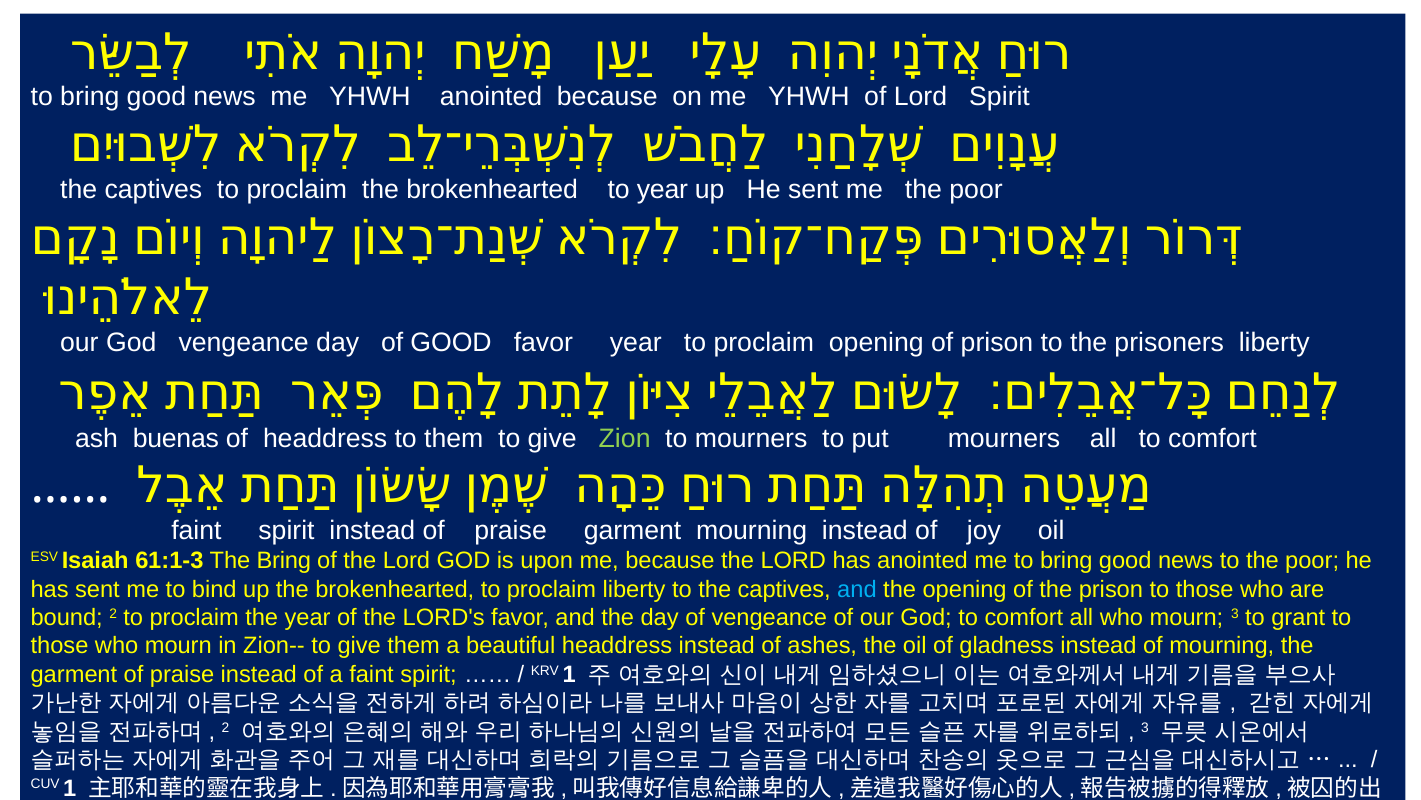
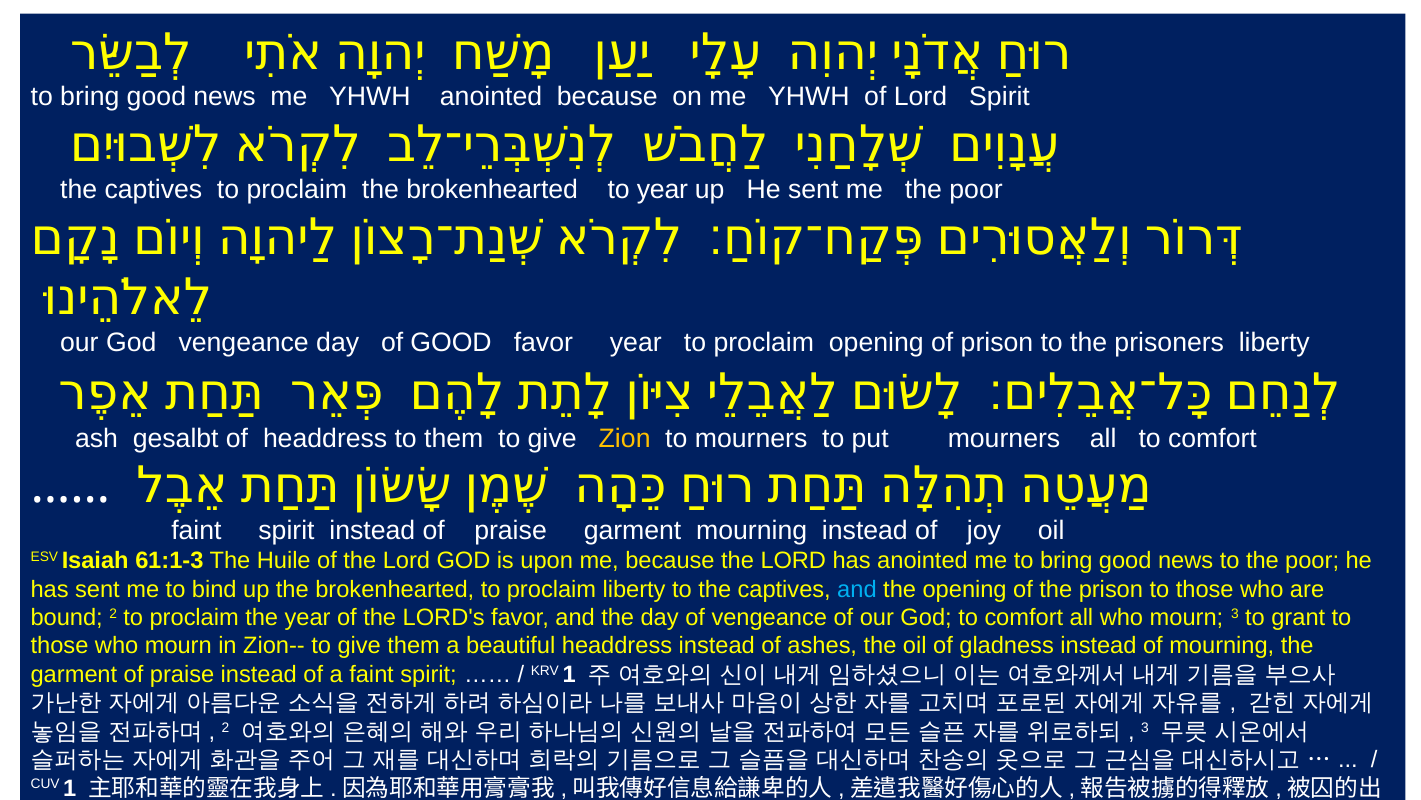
buenas: buenas -> gesalbt (176, 438)
Zion colour: light green -> yellow (625, 438)
The Bring: Bring -> Huile (284, 560)
